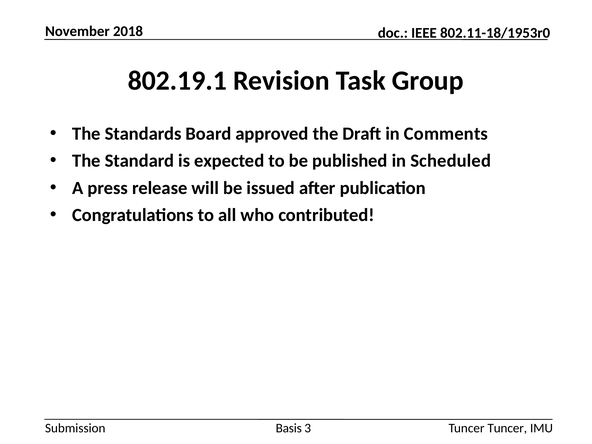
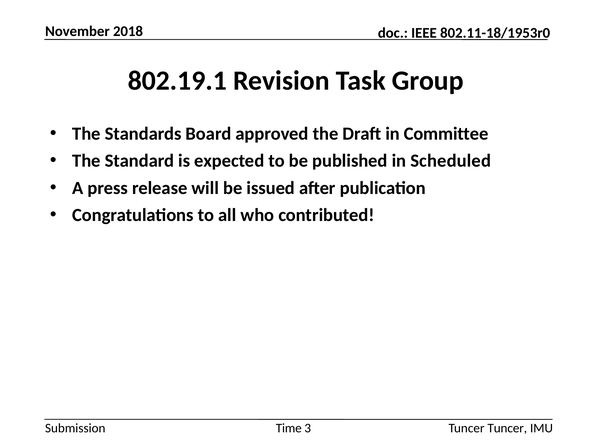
Comments: Comments -> Committee (446, 134)
Basis: Basis -> Time (289, 428)
